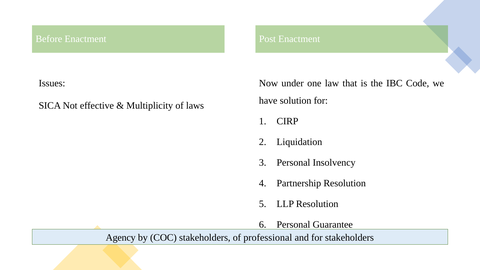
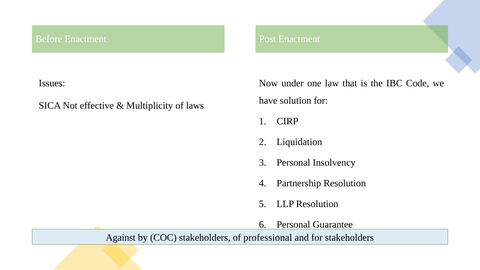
Agency: Agency -> Against (121, 237)
